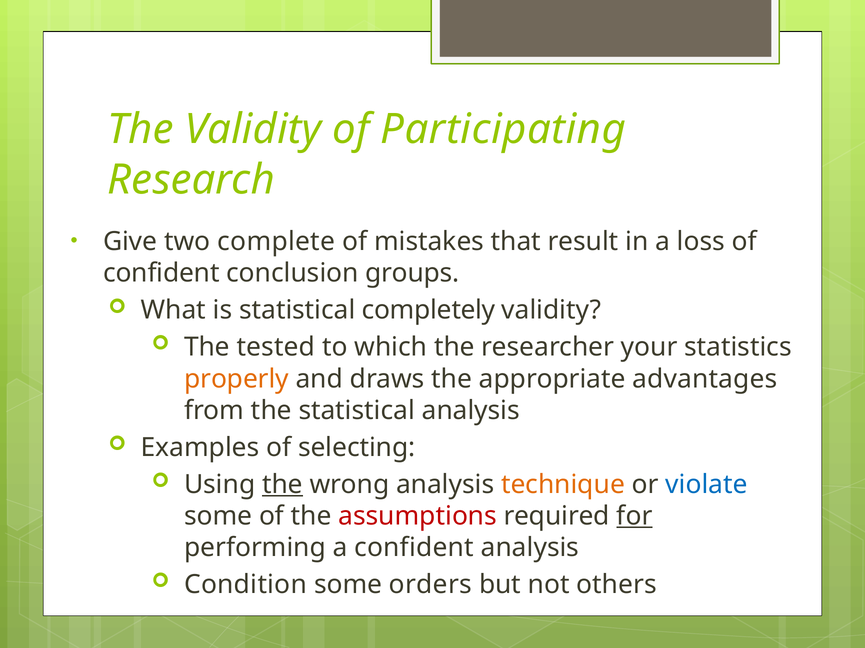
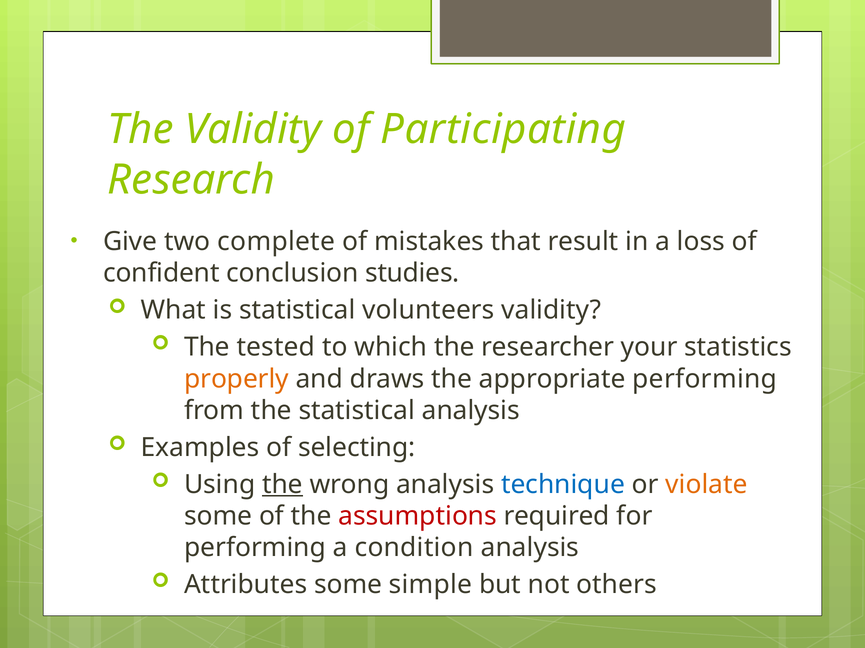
groups: groups -> studies (412, 274)
completely: completely -> volunteers (428, 311)
appropriate advantages: advantages -> performing (705, 379)
technique colour: orange -> blue (563, 485)
violate colour: blue -> orange (707, 485)
for underline: present -> none (634, 517)
a confident: confident -> condition (414, 548)
Condition: Condition -> Attributes (246, 585)
orders: orders -> simple (430, 585)
